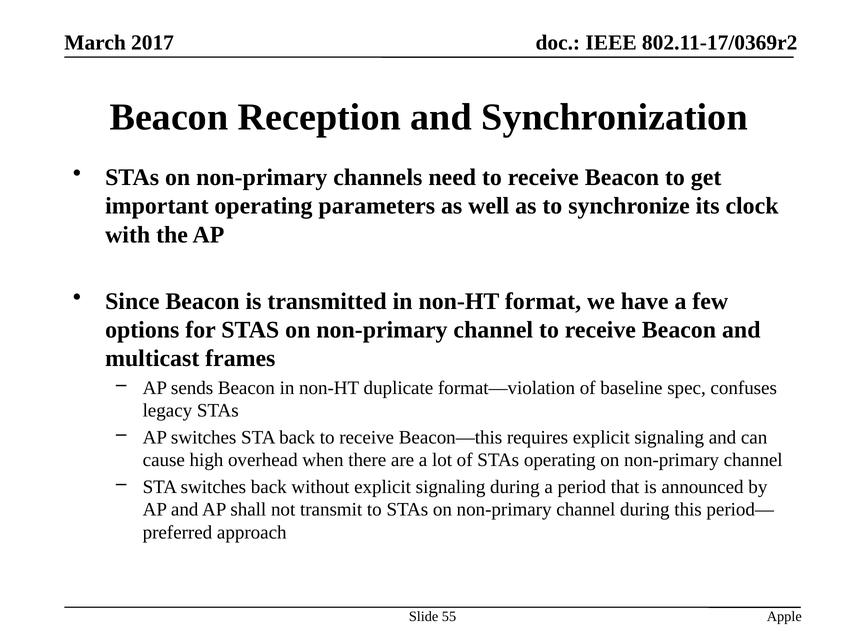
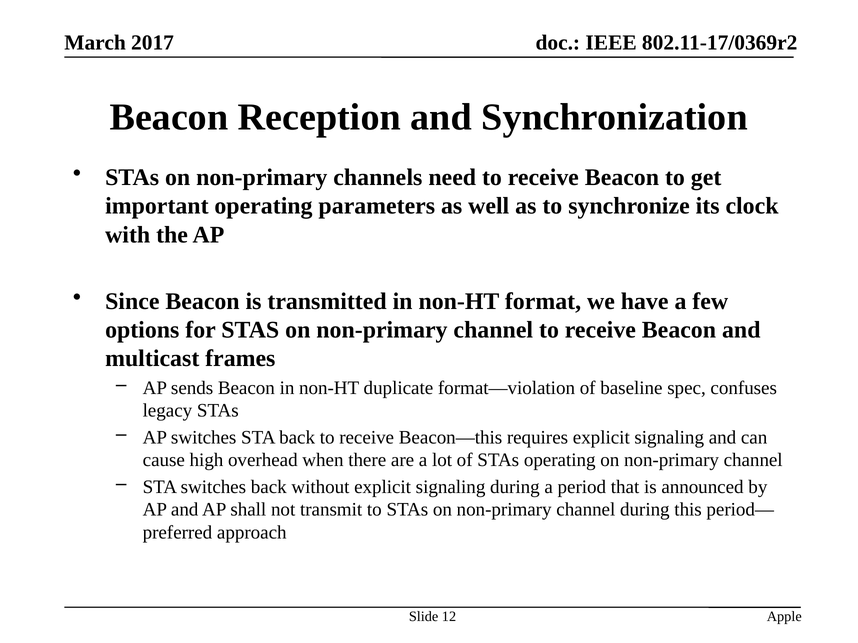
55: 55 -> 12 (449, 617)
